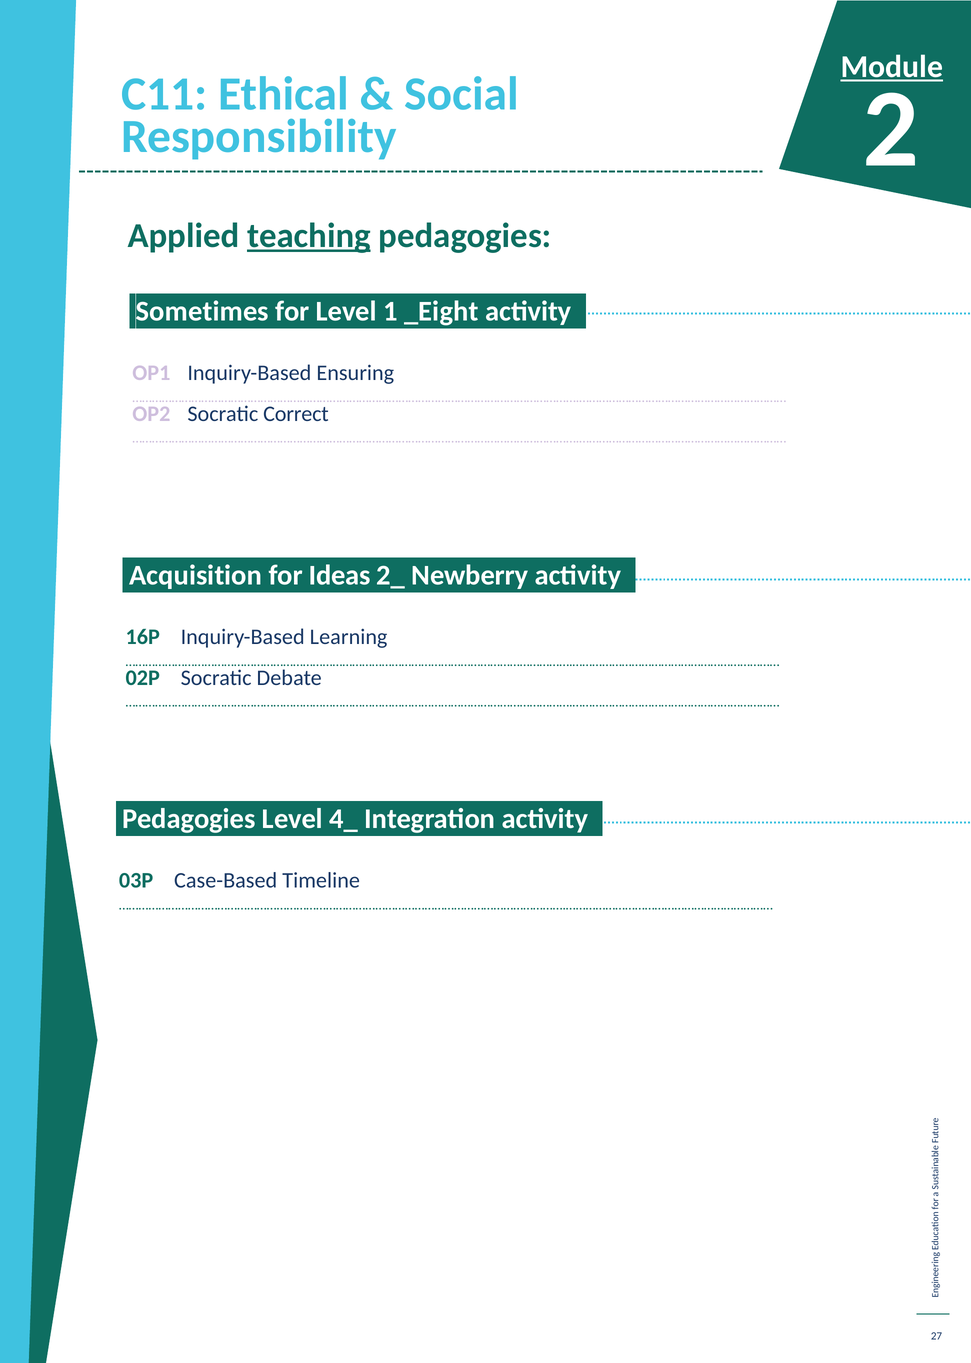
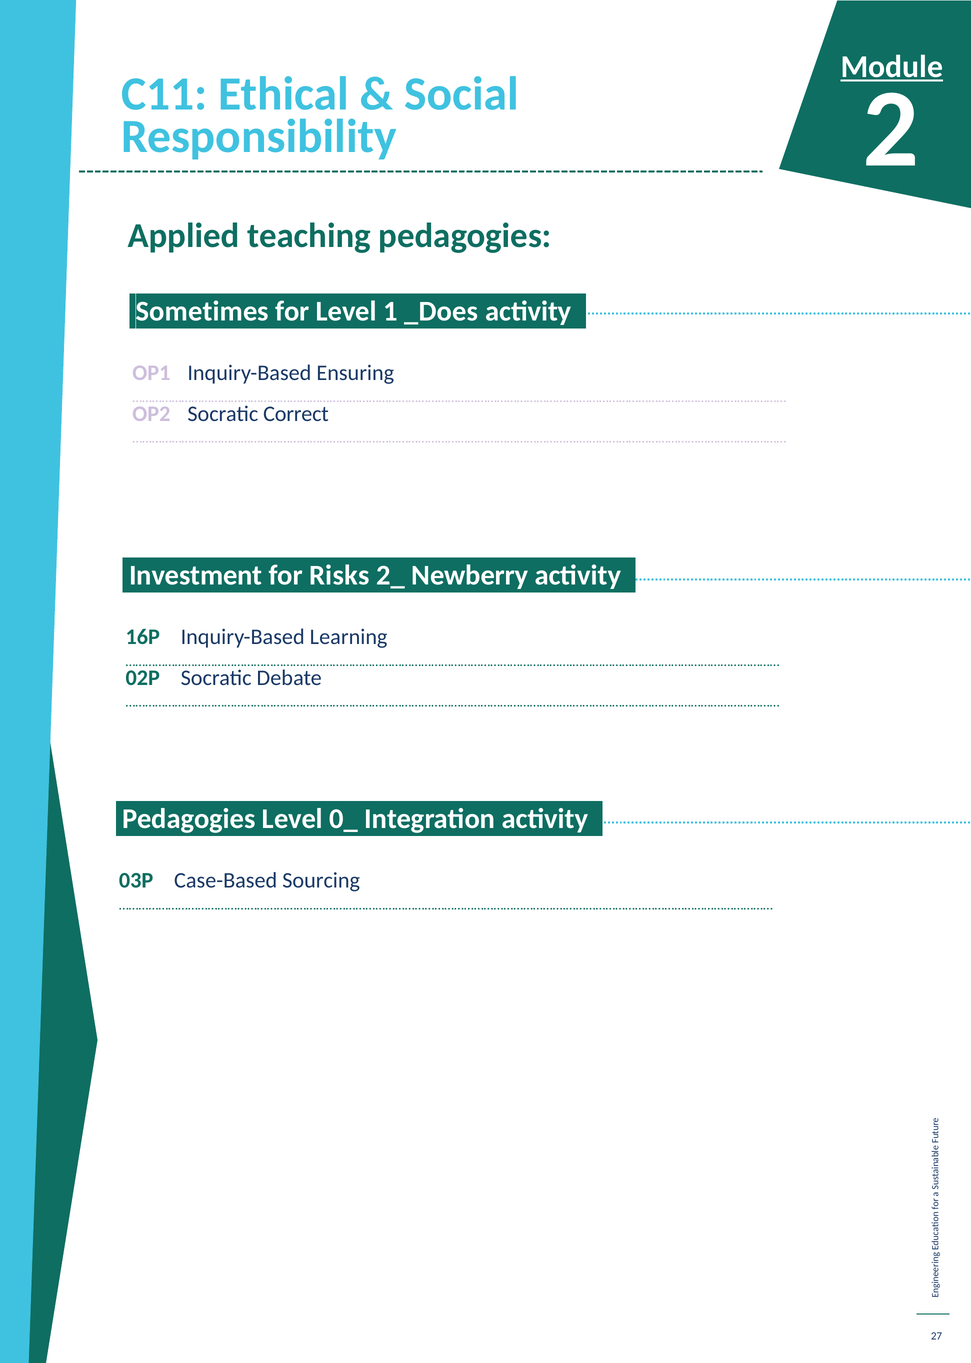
teaching underline: present -> none (309, 236)
_Eight: _Eight -> _Does (441, 311)
Acquisition: Acquisition -> Investment (196, 575)
Ideas: Ideas -> Risks (339, 575)
4_: 4_ -> 0_ (344, 818)
Timeline: Timeline -> Sourcing (321, 880)
